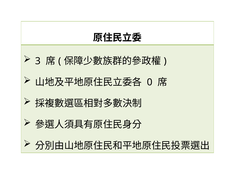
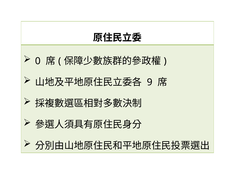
3: 3 -> 0 (38, 61)
0: 0 -> 9 (150, 82)
